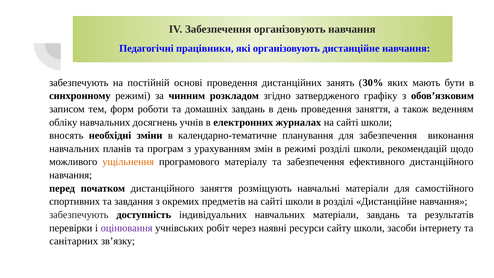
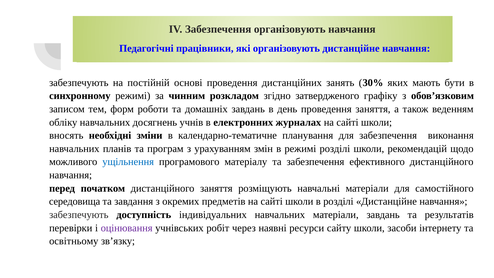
ущільнення colour: orange -> blue (128, 162)
спортивних: спортивних -> середовища (75, 201)
санітарних: санітарних -> освітньому (74, 241)
